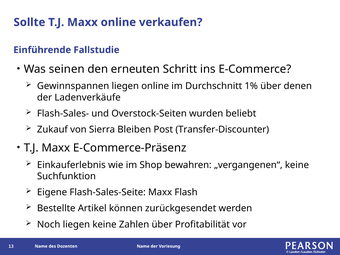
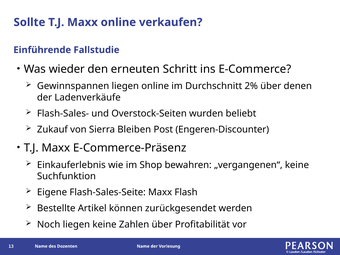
seinen: seinen -> wieder (67, 69)
1%: 1% -> 2% (251, 86)
Transfer-Discounter: Transfer-Discounter -> Engeren-Discounter (222, 130)
